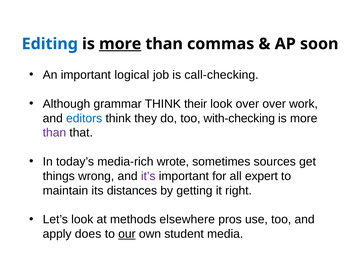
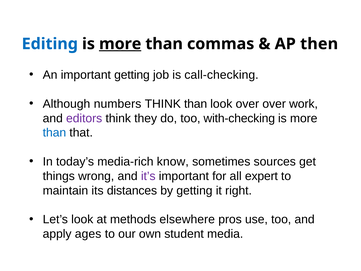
soon: soon -> then (319, 44)
important logical: logical -> getting (132, 75)
grammar: grammar -> numbers (118, 104)
THINK their: their -> than (196, 104)
editors colour: blue -> purple (84, 118)
than colour: purple -> blue (54, 133)
wrote: wrote -> know (173, 161)
does: does -> ages (88, 234)
our underline: present -> none (127, 234)
